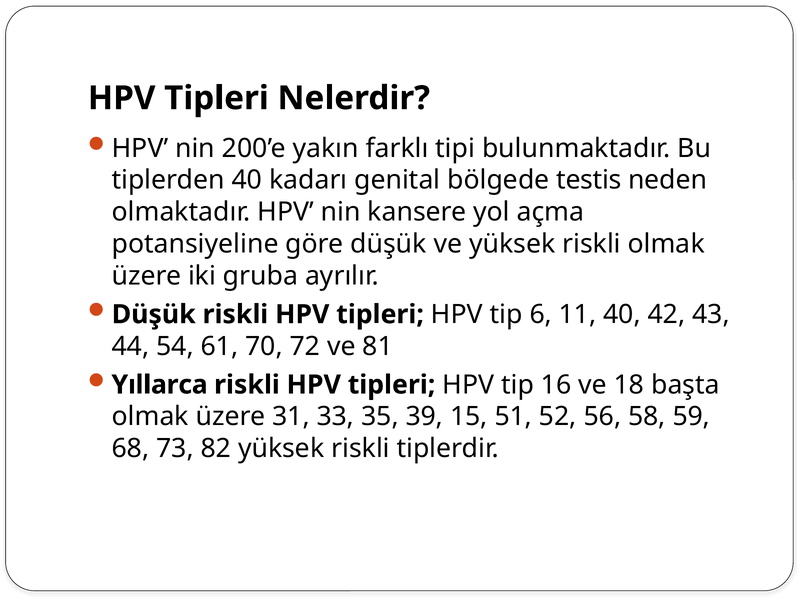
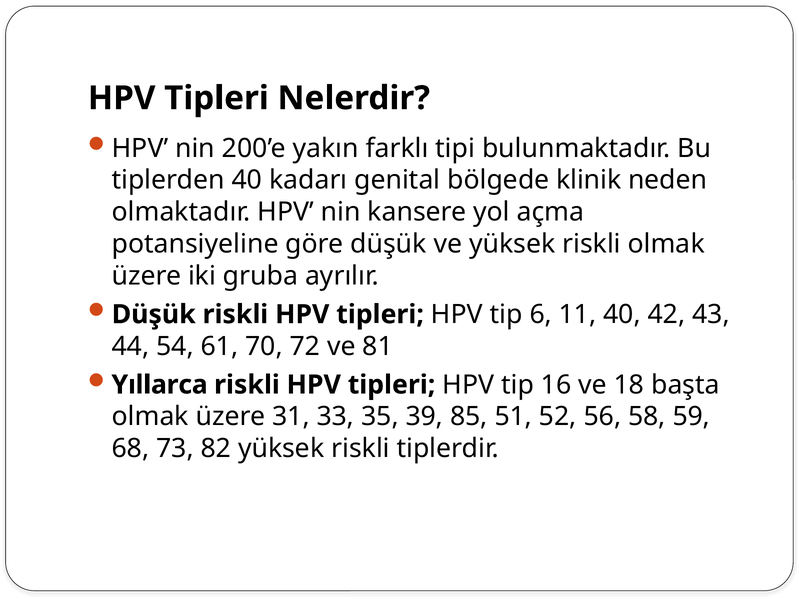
testis: testis -> klinik (589, 180)
15: 15 -> 85 (469, 417)
